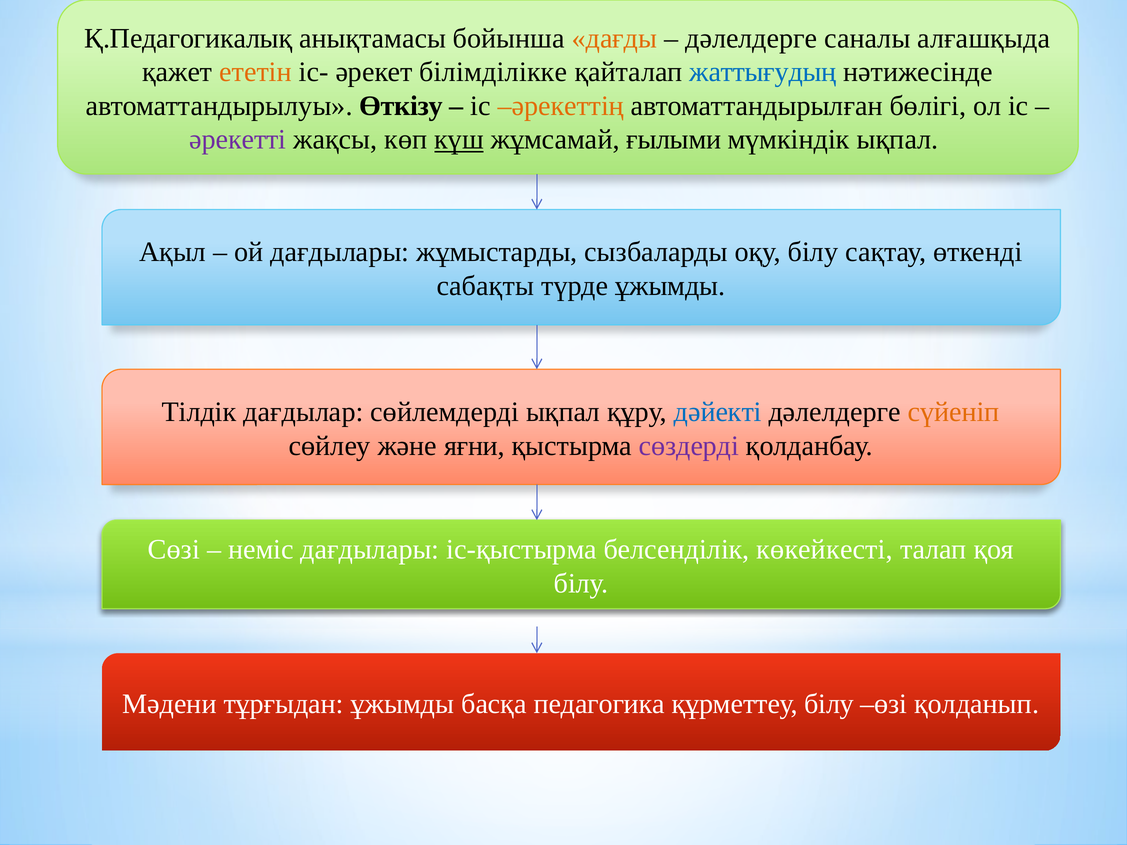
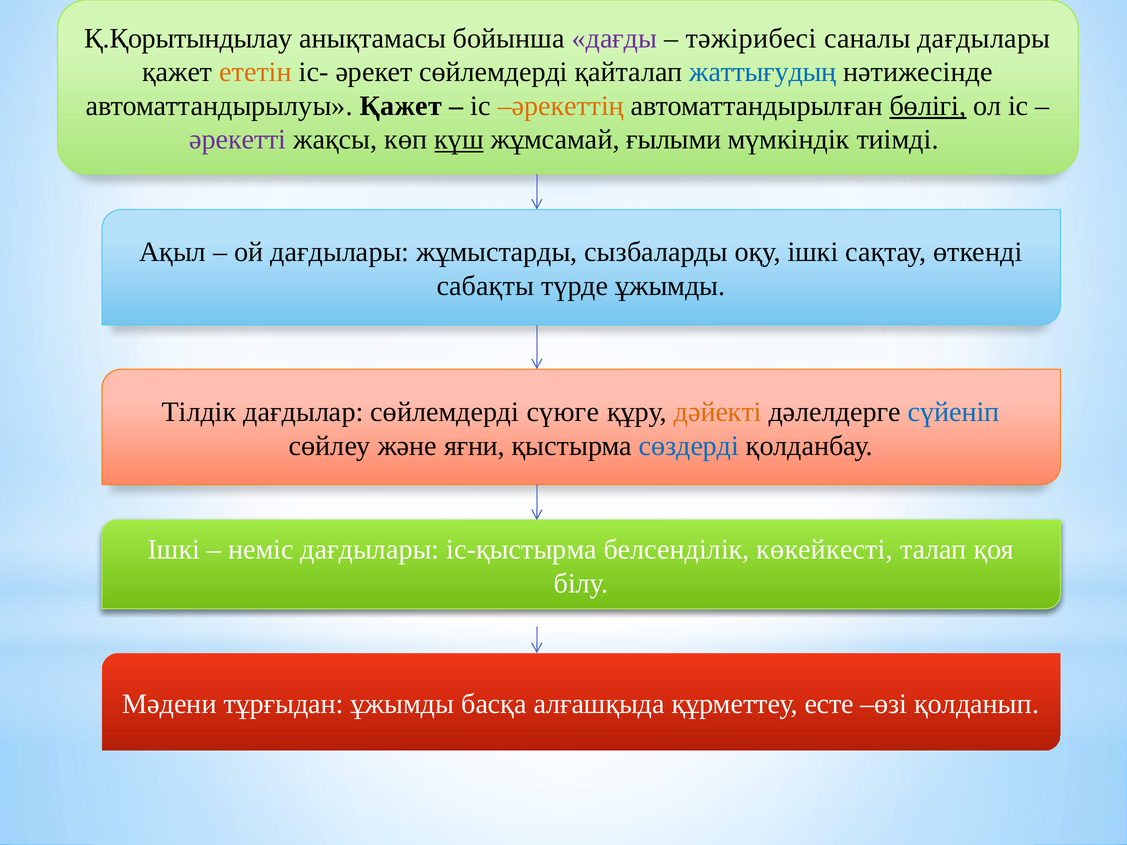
Қ.Педагогикалық: Қ.Педагогикалық -> Қ.Қорытындылау (188, 38)
дағды colour: orange -> purple (614, 38)
дәлелдерге: дәлелдерге -> тәжірибесі (751, 38)
саналы алғашқыда: алғашқыда -> дағдылары (984, 38)
әрекет білімділікке: білімділікке -> сөйлемдерді (493, 72)
автоматтандырылуы Өткізу: Өткізу -> Қажет (401, 106)
бөлігі underline: none -> present (928, 106)
мүмкіндік ықпал: ықпал -> тиімді (898, 140)
оқу білу: білу -> ішкі (813, 252)
сөйлемдерді ықпал: ықпал -> сүюге (563, 412)
дәйекті colour: blue -> orange (718, 412)
сүйеніп colour: orange -> blue (954, 412)
сөздерді colour: purple -> blue (689, 446)
Сөзі: Сөзі -> Ішкі (174, 550)
педагогика: педагогика -> алғашқыда (599, 704)
құрметтеу білу: білу -> есте (829, 704)
